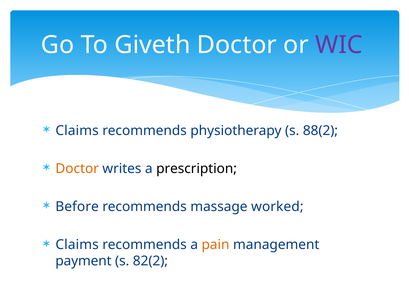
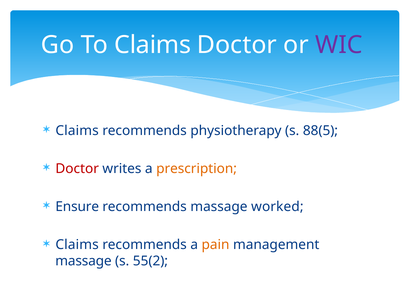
To Giveth: Giveth -> Claims (153, 45)
88(2: 88(2 -> 88(5 (320, 131)
Doctor colour: orange -> red (77, 169)
prescription colour: black -> orange (197, 169)
Before: Before -> Ensure (77, 207)
payment: payment -> massage (83, 262)
82(2: 82(2 -> 55(2 (150, 262)
